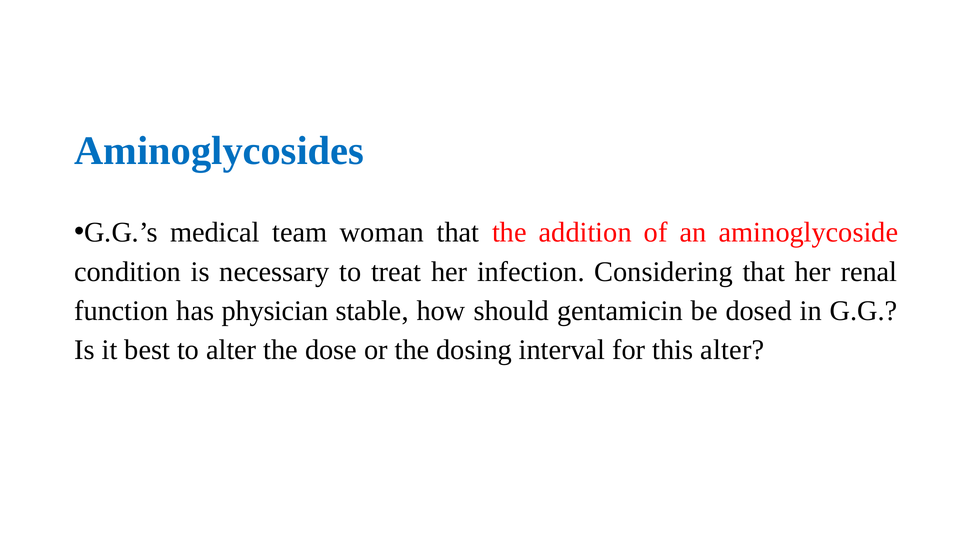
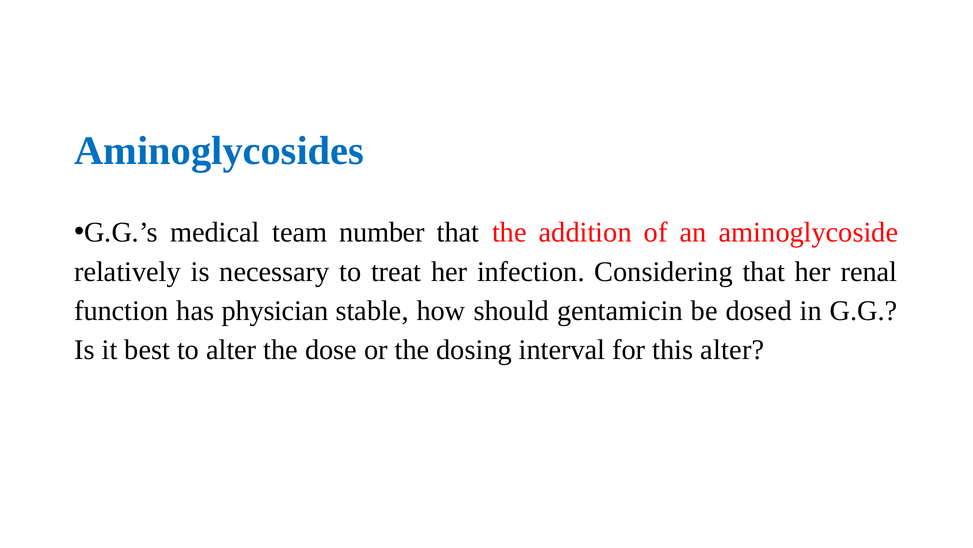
woman: woman -> number (382, 232)
condition: condition -> relatively (128, 271)
